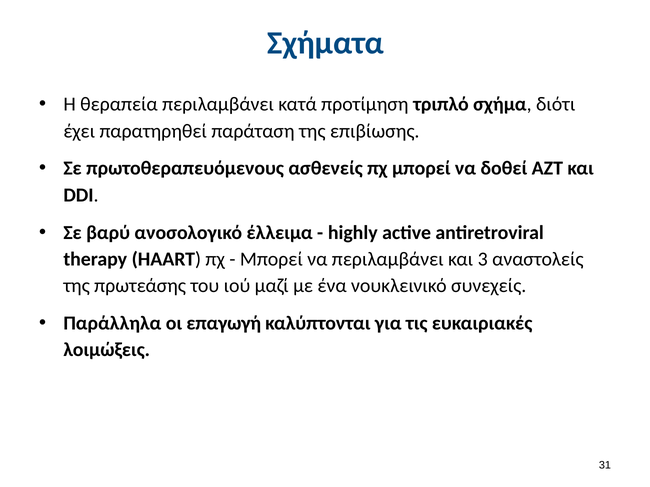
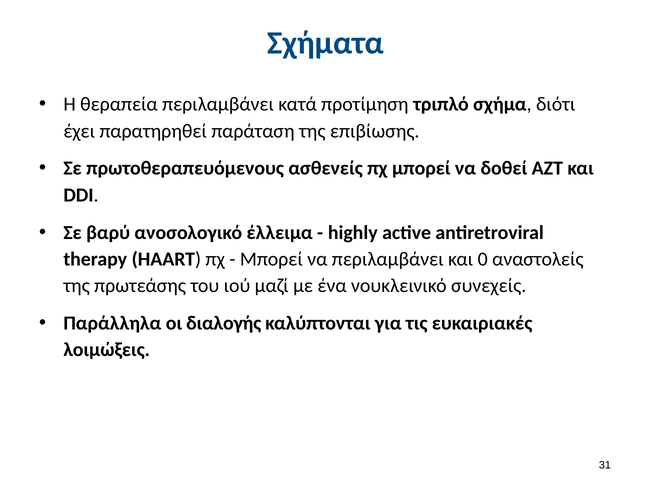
3: 3 -> 0 (483, 259)
επαγωγή: επαγωγή -> διαλογής (224, 324)
